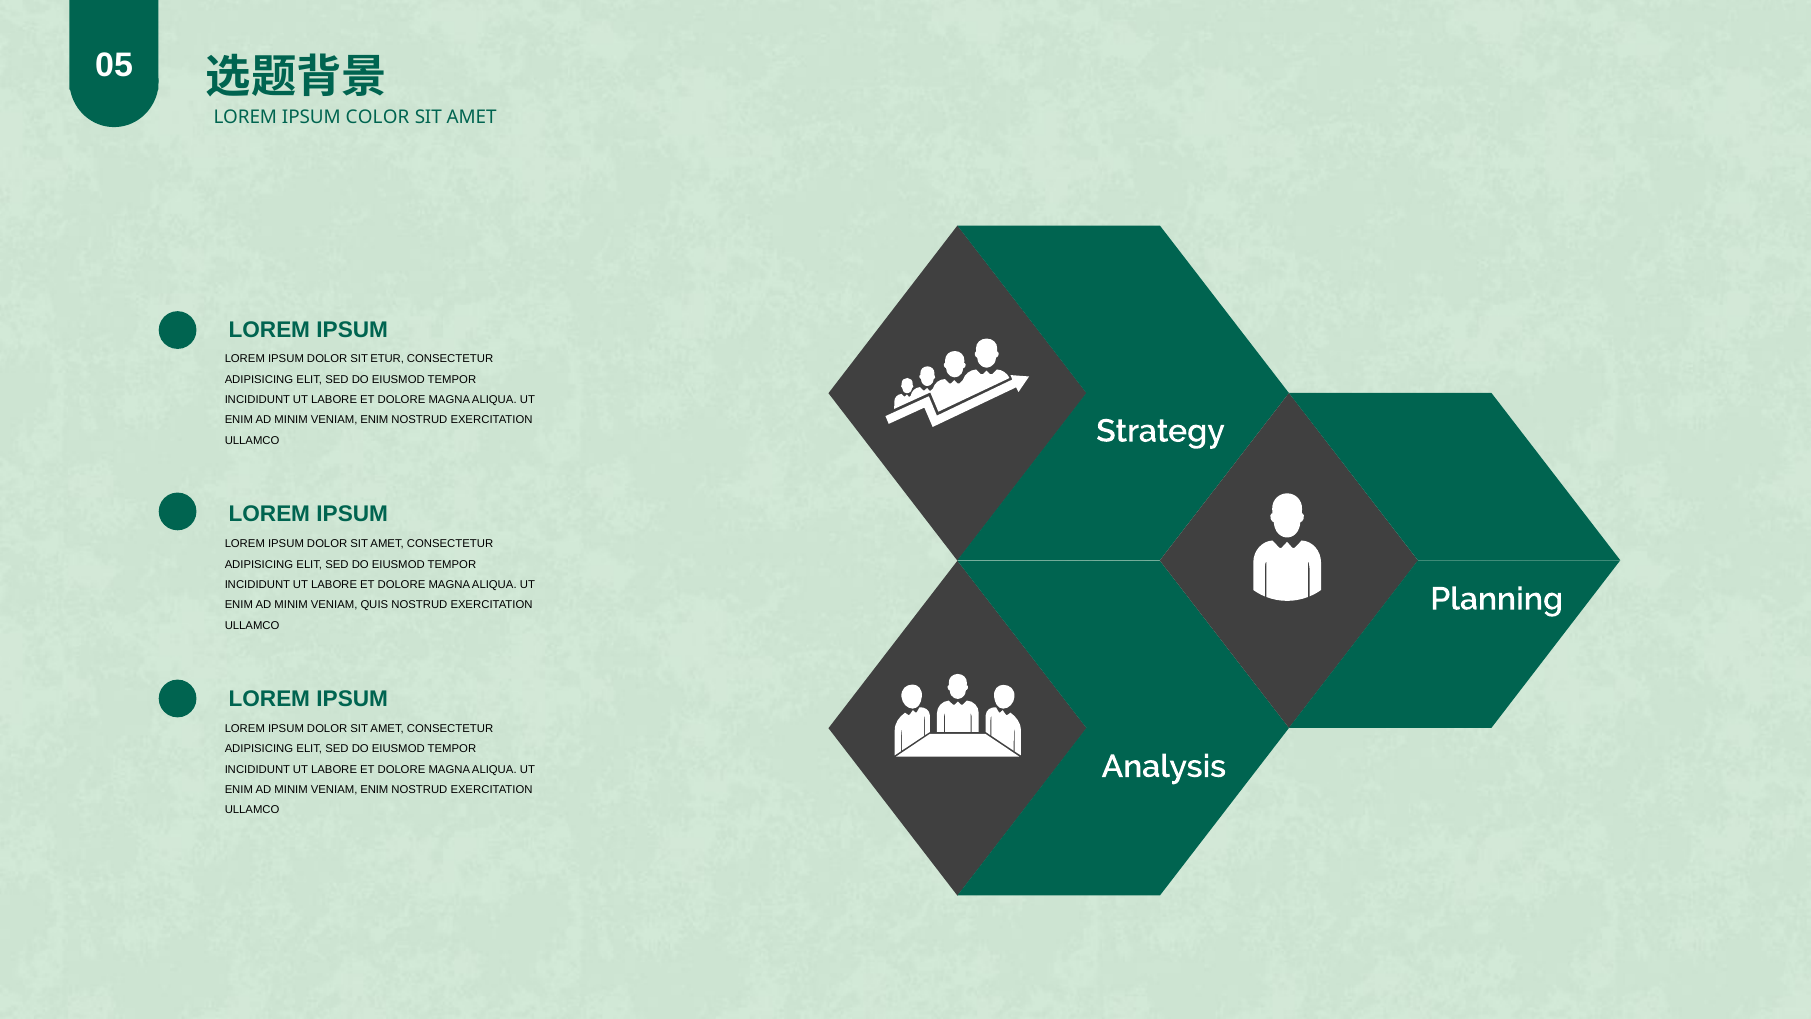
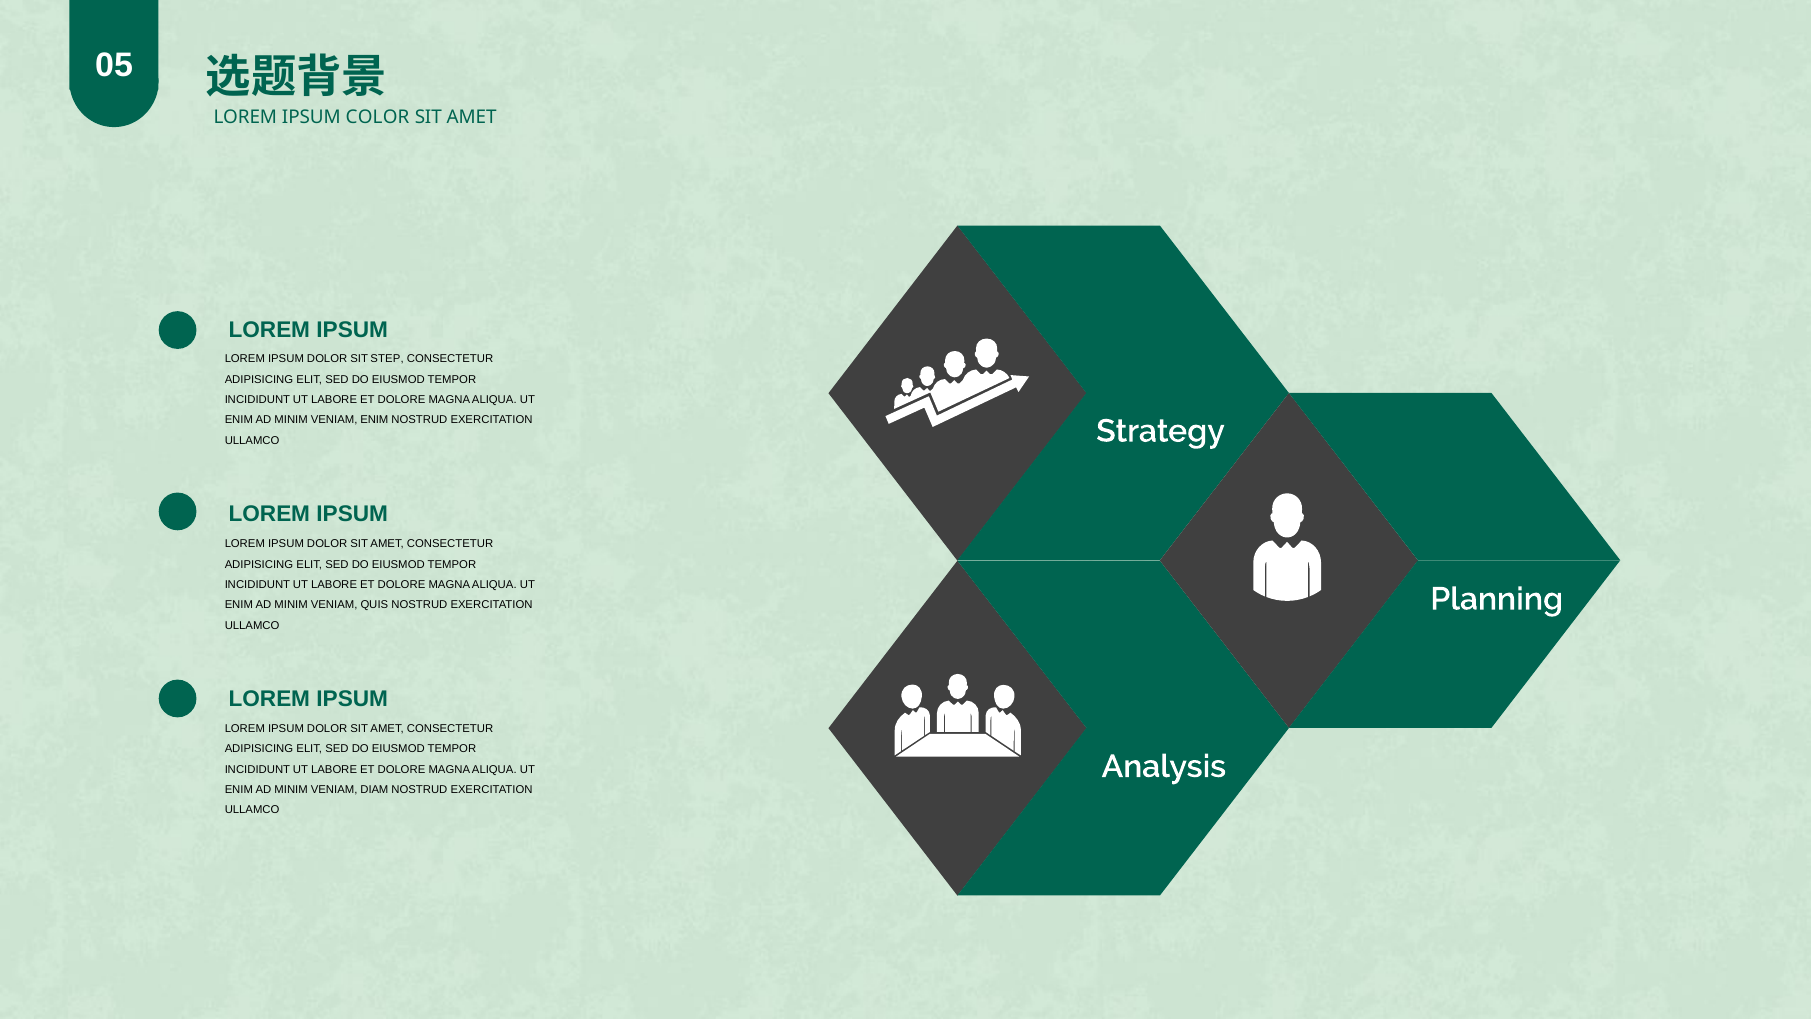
ETUR: ETUR -> STEP (387, 359)
ENIM: ENIM -> DIAM (374, 790)
